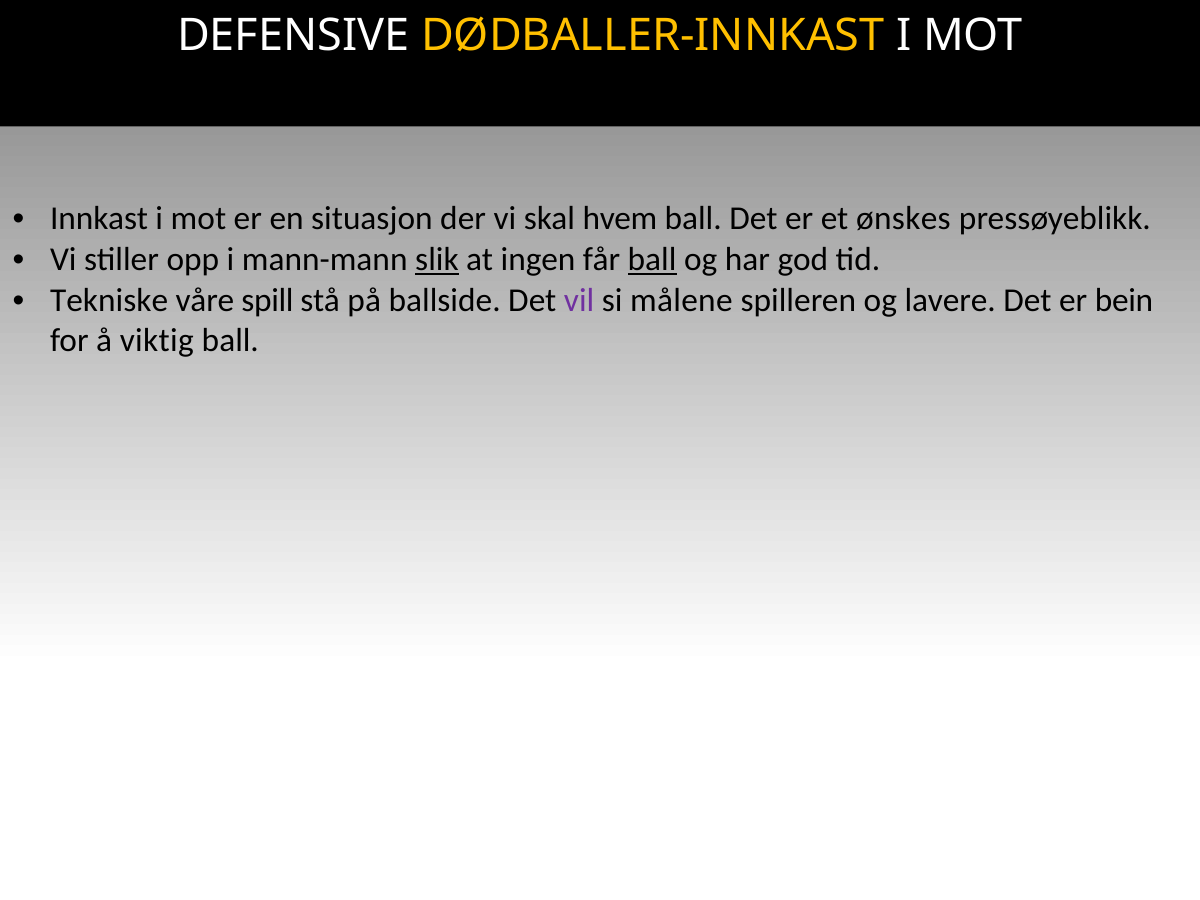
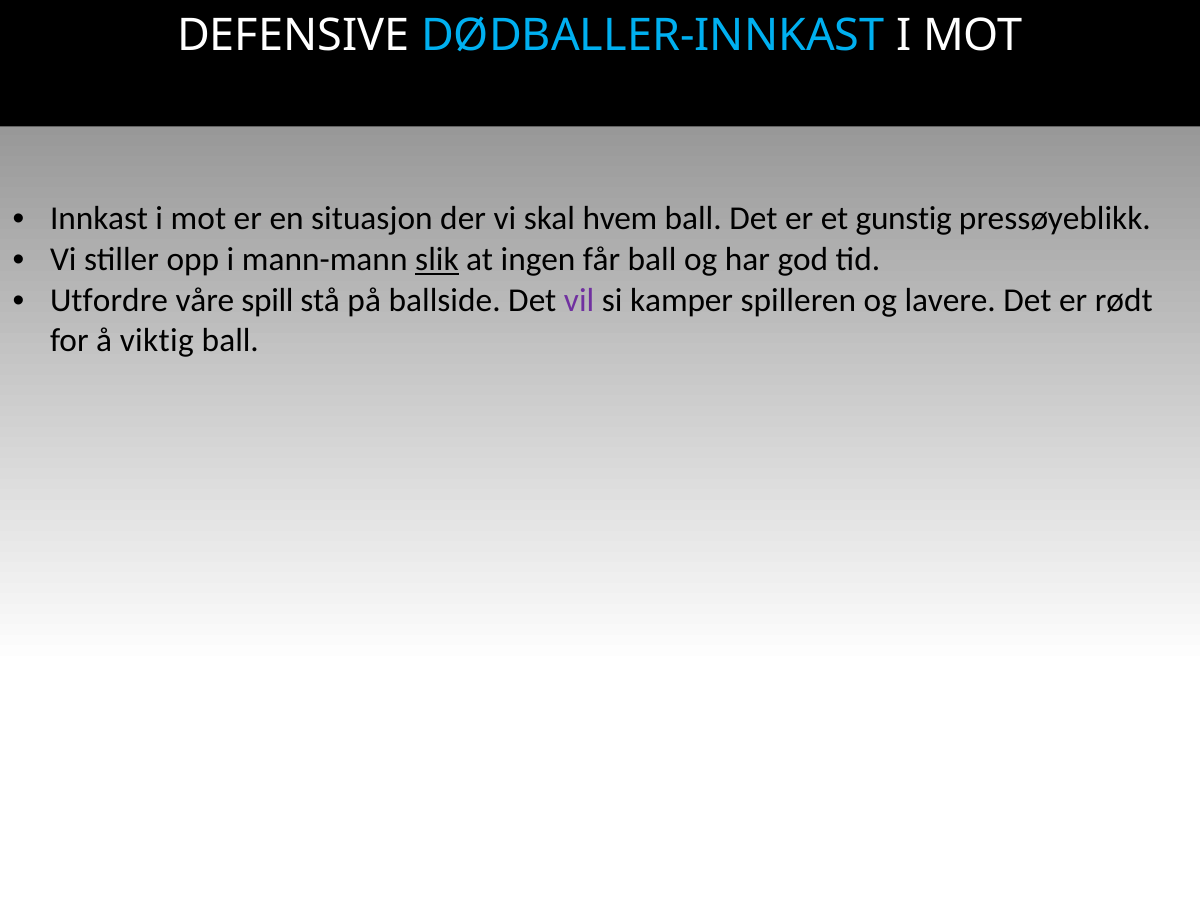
DØDBALLER-INNKAST colour: yellow -> light blue (653, 35)
ønskes: ønskes -> gunstig (904, 218)
ball underline: present -> none (652, 259)
Tekniske: Tekniske -> Utfordre (109, 300)
målene: målene -> kamper (682, 300)
bein: bein -> rødt (1124, 300)
